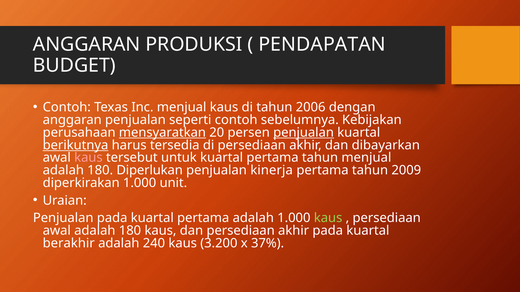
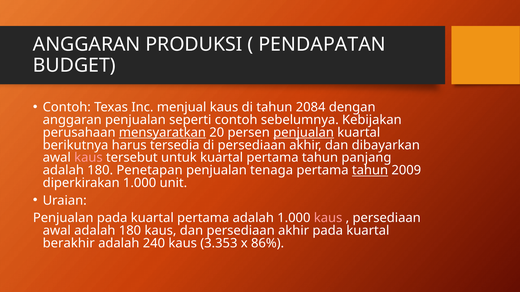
2006: 2006 -> 2084 (311, 107)
berikutnya underline: present -> none (75, 145)
tahun menjual: menjual -> panjang (366, 158)
Diperlukan: Diperlukan -> Penetapan (150, 171)
kinerja: kinerja -> tenaga (272, 171)
tahun underline: none -> present (370, 171)
kaus colour: light green -> pink (328, 218)
3.200: 3.200 -> 3.353 (219, 244)
37%: 37% -> 86% (268, 244)
